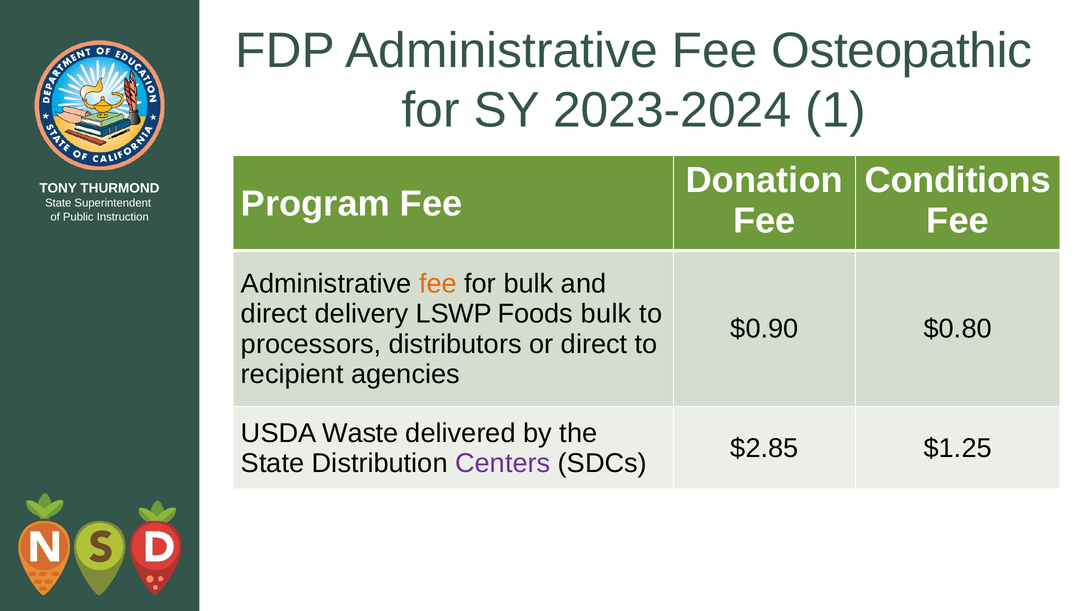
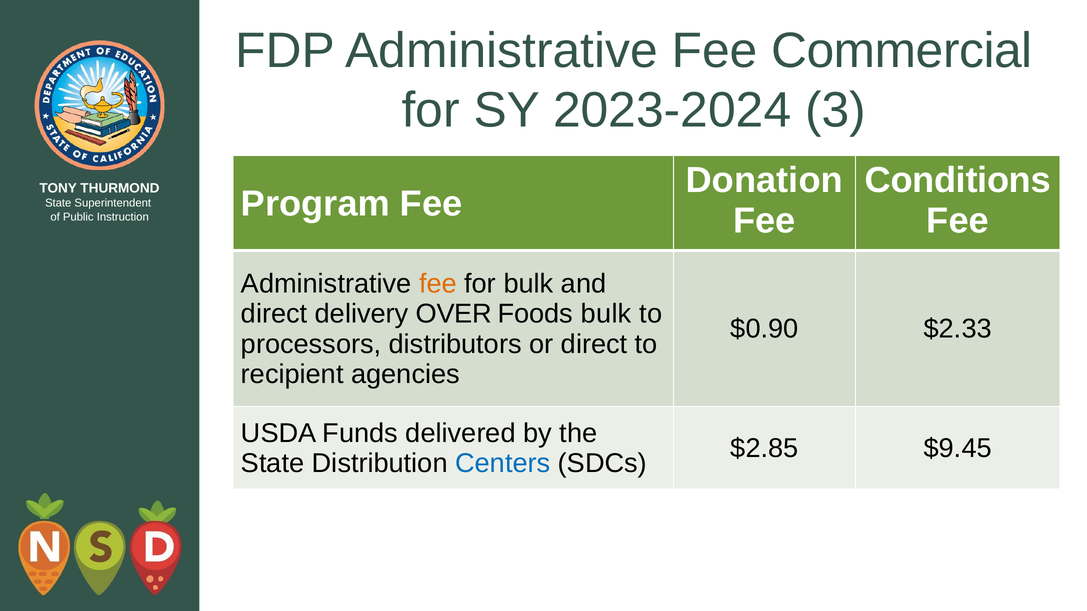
Osteopathic: Osteopathic -> Commercial (902, 51)
1: 1 -> 3 (835, 111)
LSWP: LSWP -> OVER (454, 314)
$0.80: $0.80 -> $2.33 (958, 329)
Waste: Waste -> Funds (360, 433)
$1.25: $1.25 -> $9.45 (958, 449)
Centers colour: purple -> blue (503, 464)
